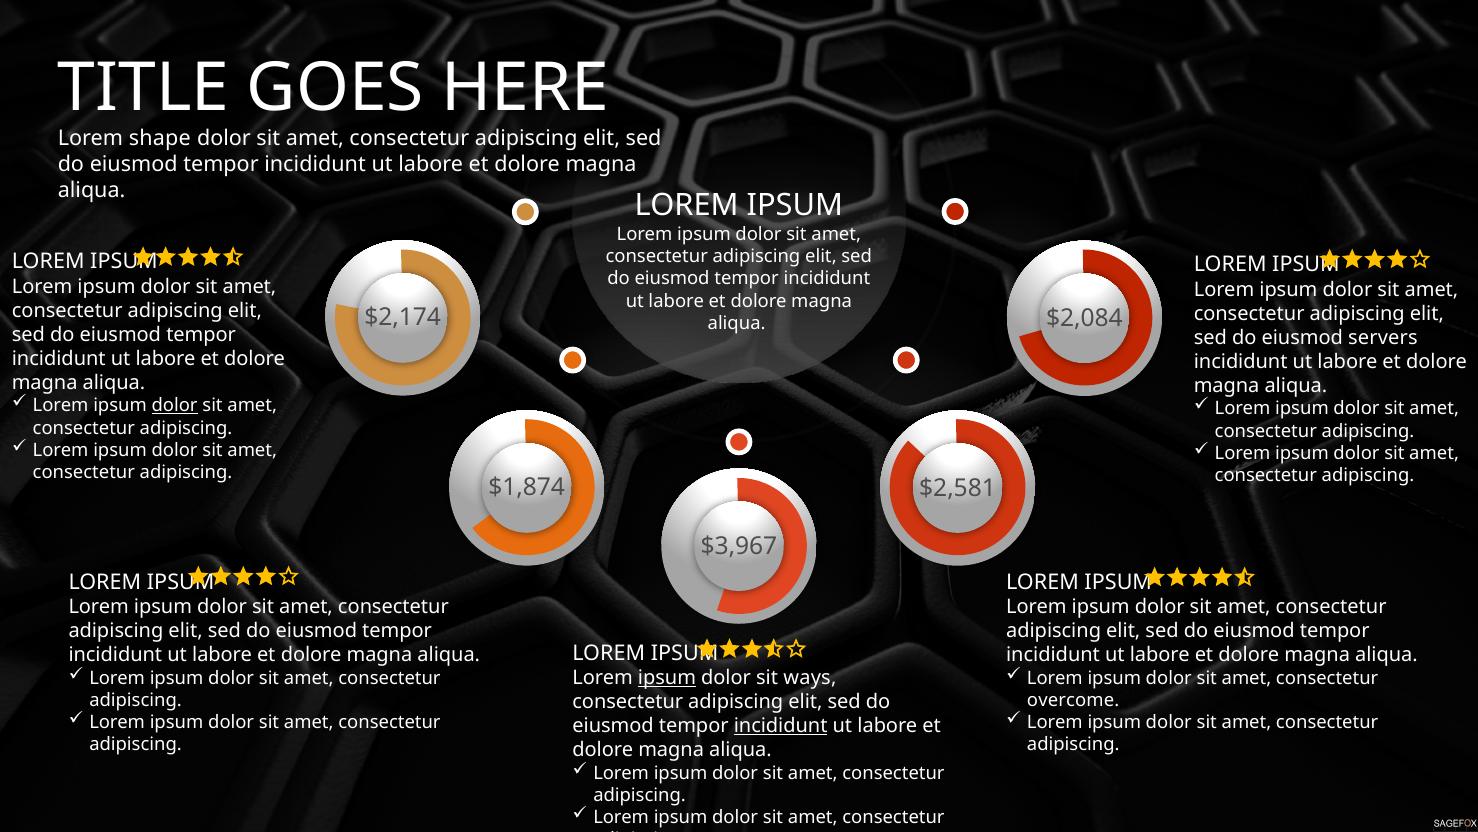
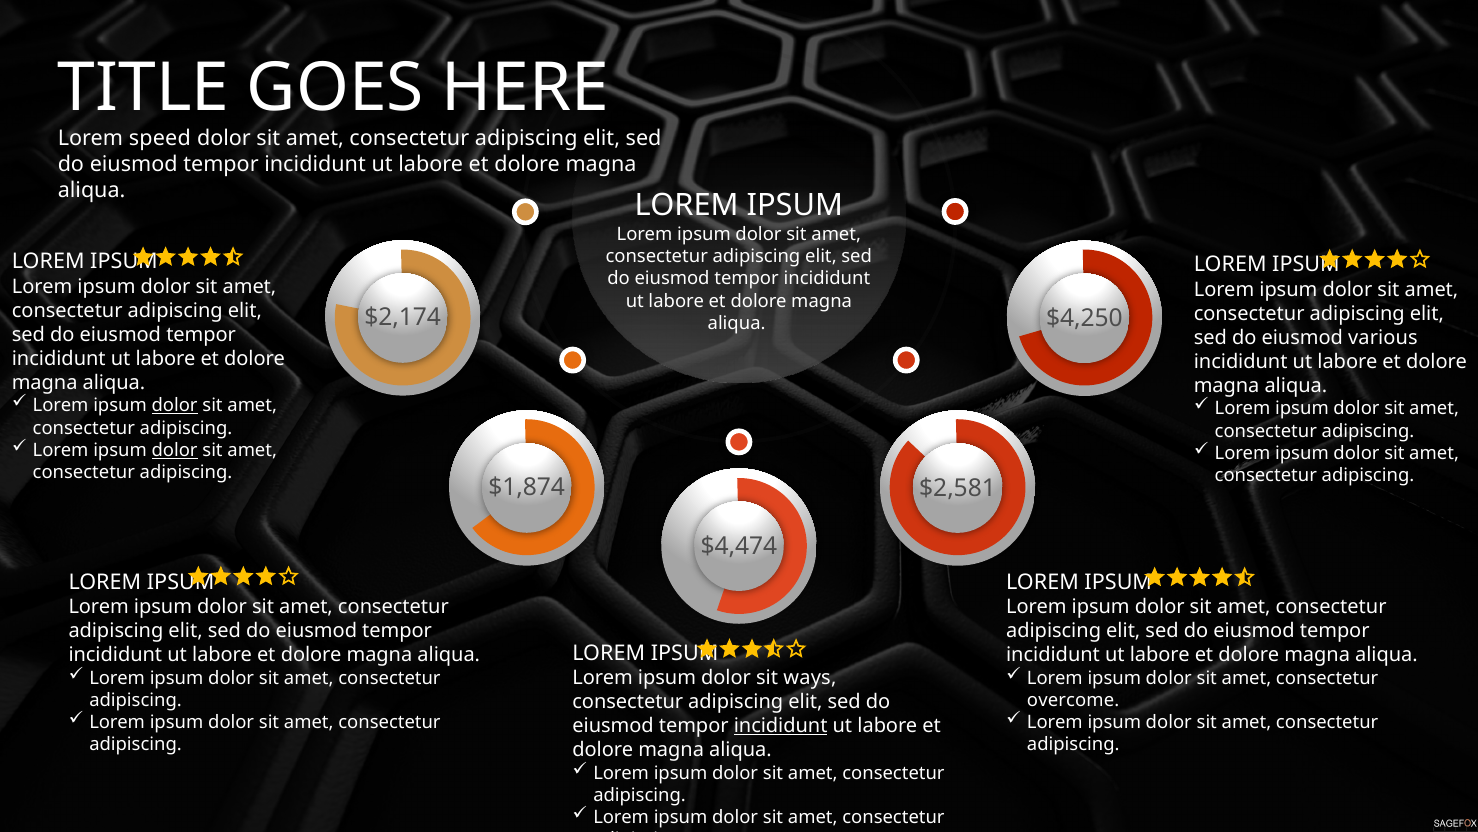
shape: shape -> speed (160, 138)
$2,084: $2,084 -> $4,250 (1084, 318)
servers: servers -> various (1383, 337)
dolor underline: none -> present (175, 450)
$3,967: $3,967 -> $4,474 (739, 546)
ipsum underline: present -> none (667, 678)
